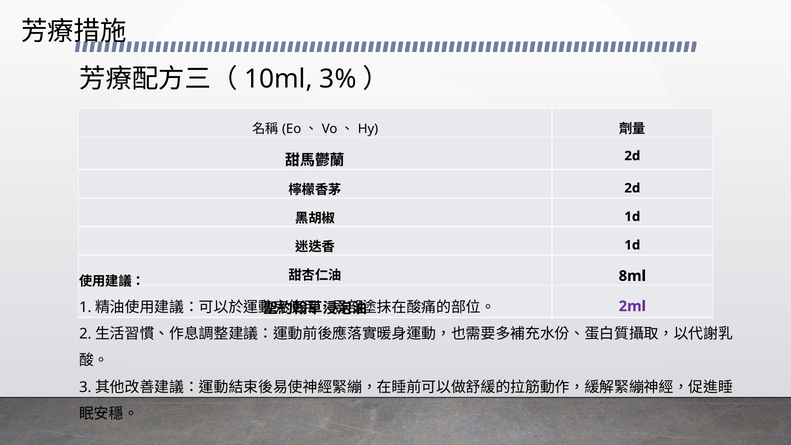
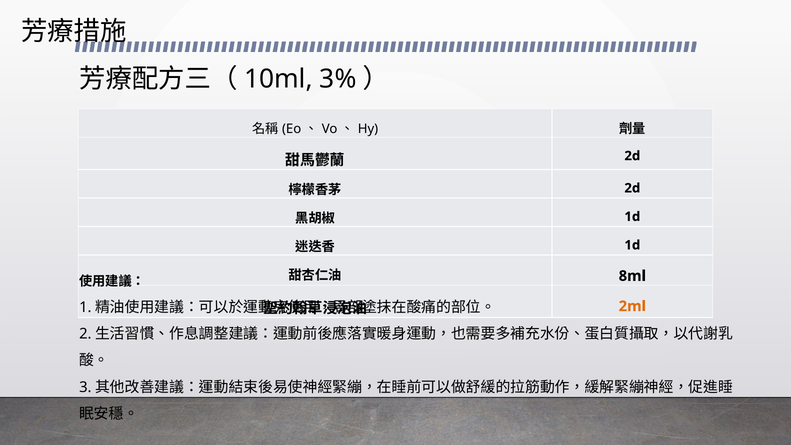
2ml colour: purple -> orange (632, 306)
